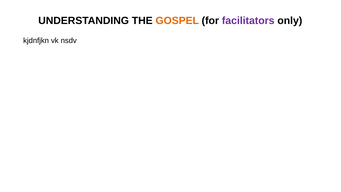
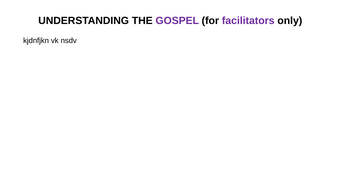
GOSPEL colour: orange -> purple (177, 21)
